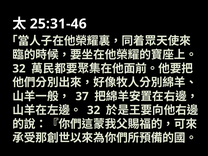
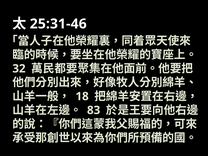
37: 37 -> 18 (82, 96)
32: 32 -> 83 (94, 110)
